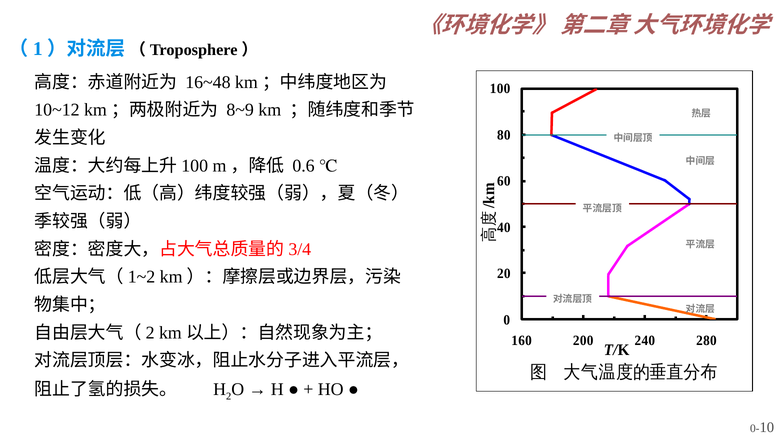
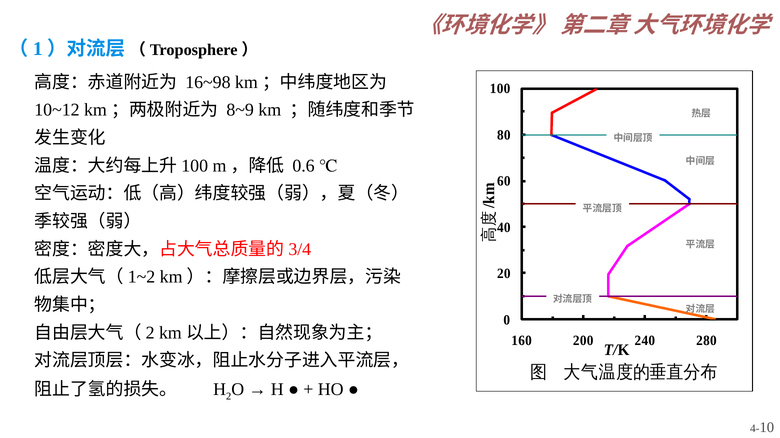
16~48: 16~48 -> 16~98 (208, 82)
0-: 0- -> 4- (755, 429)
